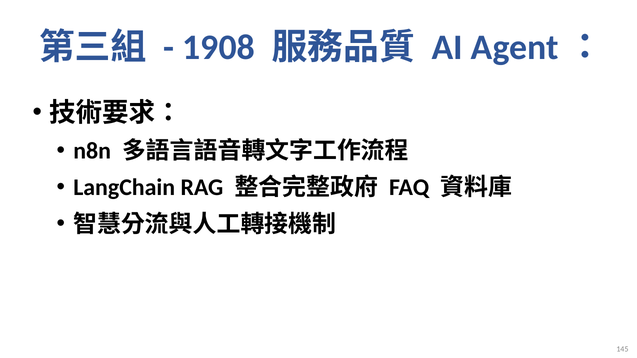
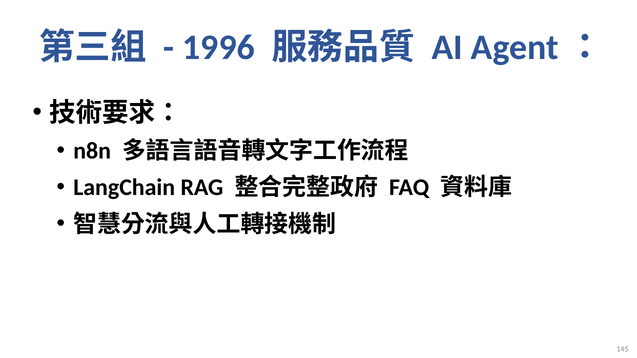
1908: 1908 -> 1996 (219, 47)
